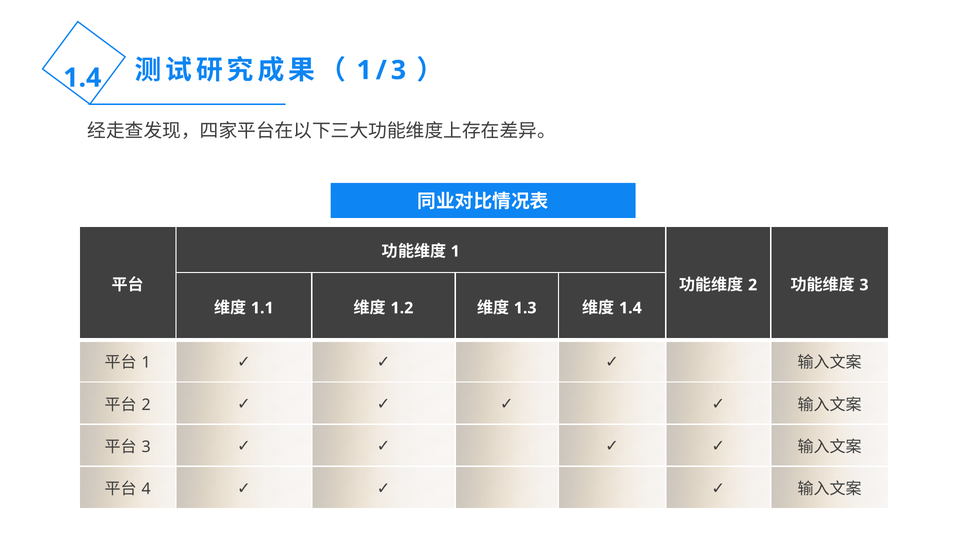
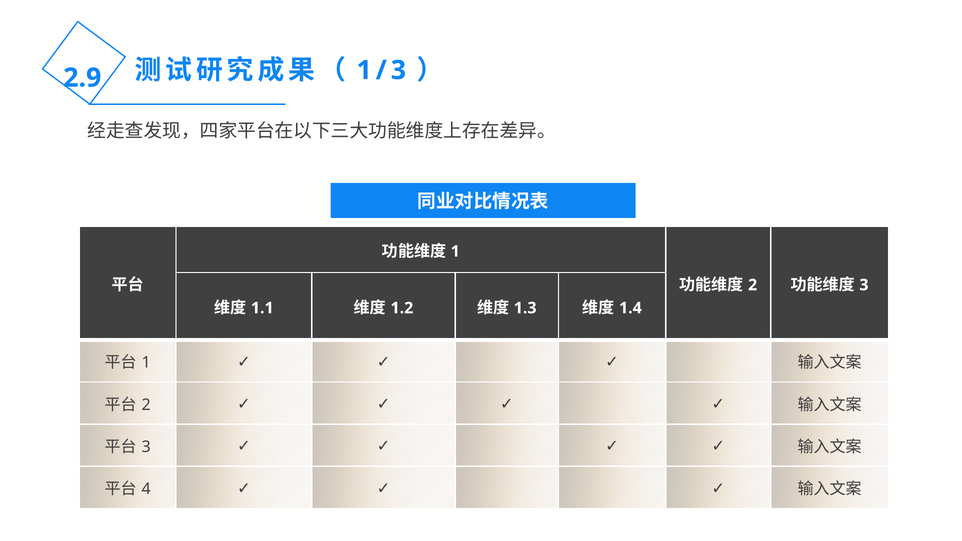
1.4: 1.4 -> 2.9 (82, 78)
